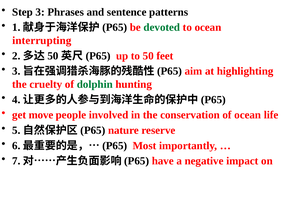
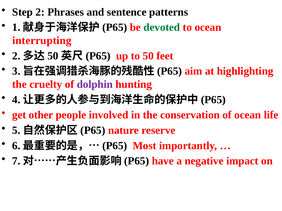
Step 3: 3 -> 2 (40, 12)
dolphin colour: green -> purple (95, 84)
move: move -> other (41, 115)
